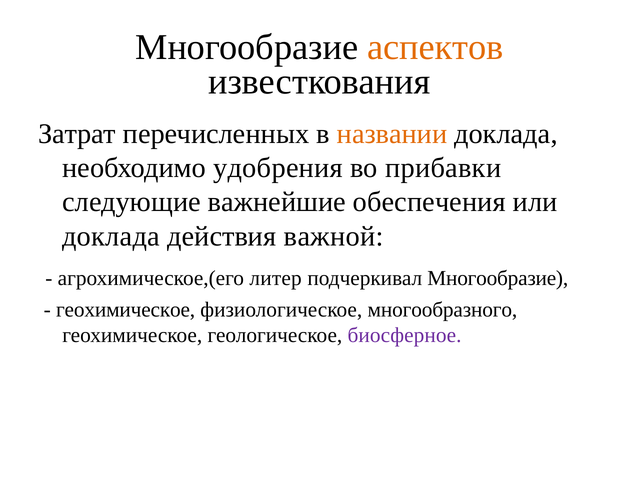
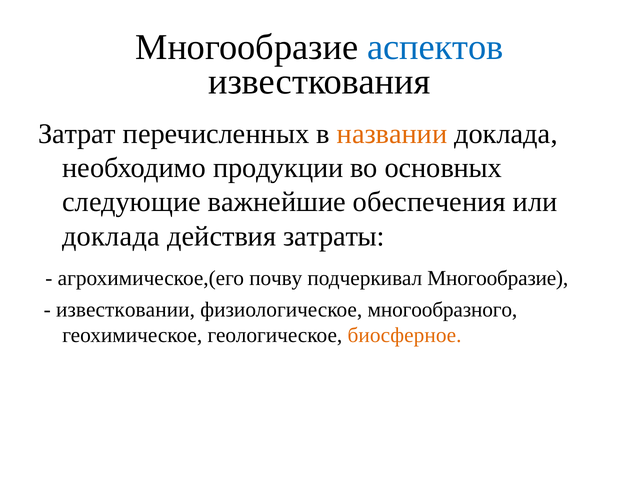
аспектов colour: orange -> blue (435, 47)
удобрения: удобрения -> продукции (278, 168)
прибавки: прибавки -> основных (443, 168)
важной: важной -> затраты (334, 236)
литер: литер -> почву (276, 278)
геохимическое: геохимическое -> известковании (126, 310)
биосферное colour: purple -> orange (405, 335)
